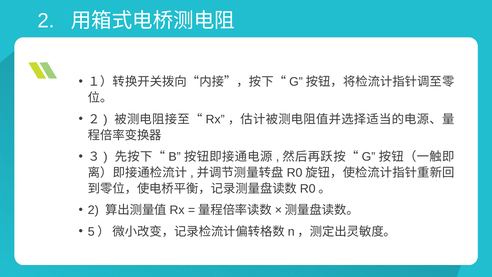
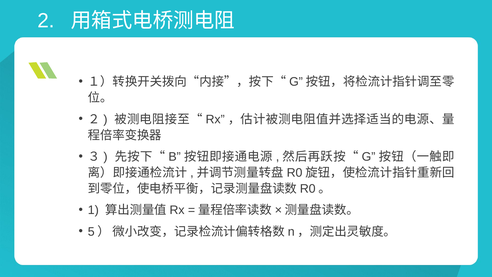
2: 2 -> 1 (93, 210)
